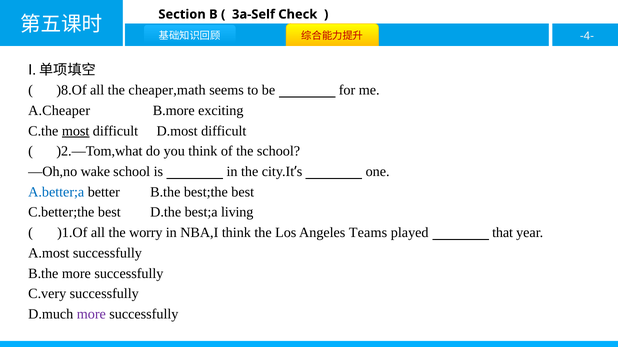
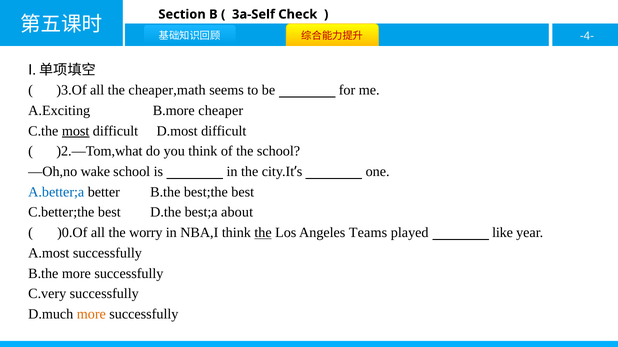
)8.Of: )8.Of -> )3.Of (71, 90)
A.Cheaper: A.Cheaper -> A.Exciting (59, 111)
exciting: exciting -> cheaper (221, 111)
living: living -> about (237, 213)
)1.Of: )1.Of -> )0.Of (72, 233)
the underline: none -> present (263, 233)
that: that -> like (503, 233)
more colour: purple -> orange (91, 315)
